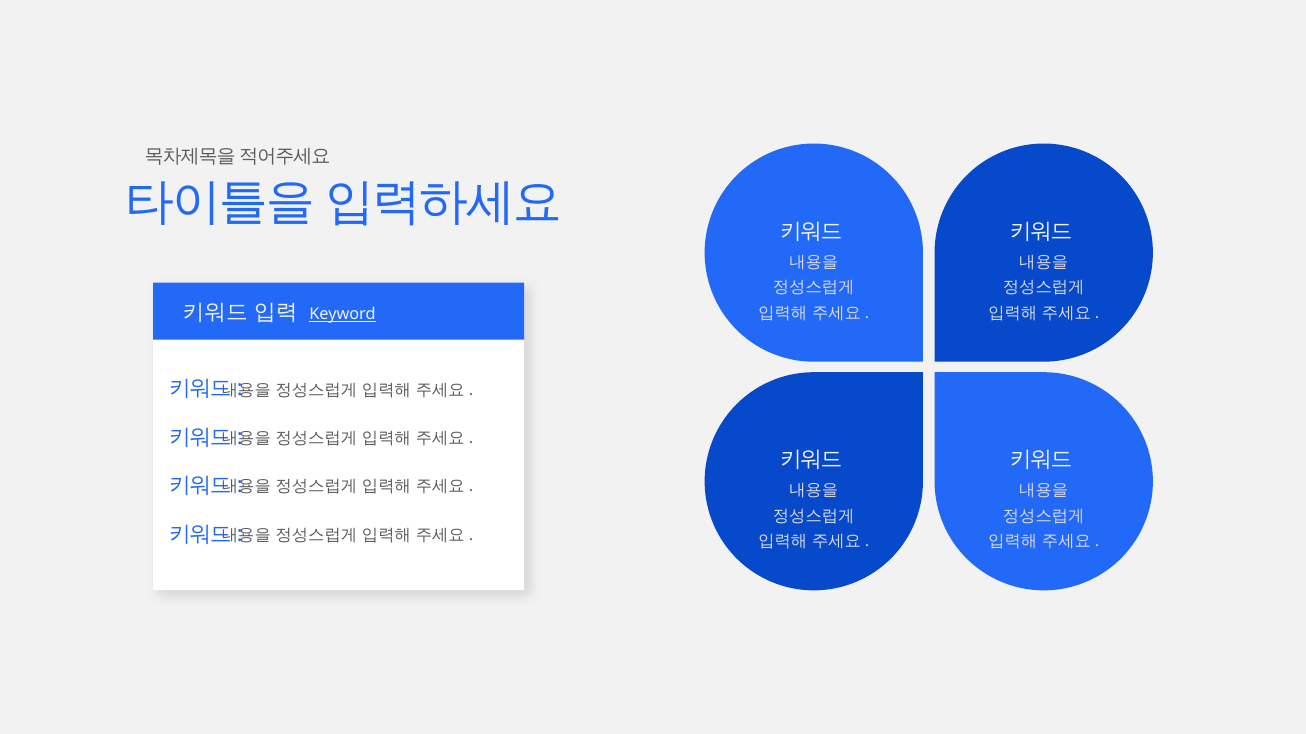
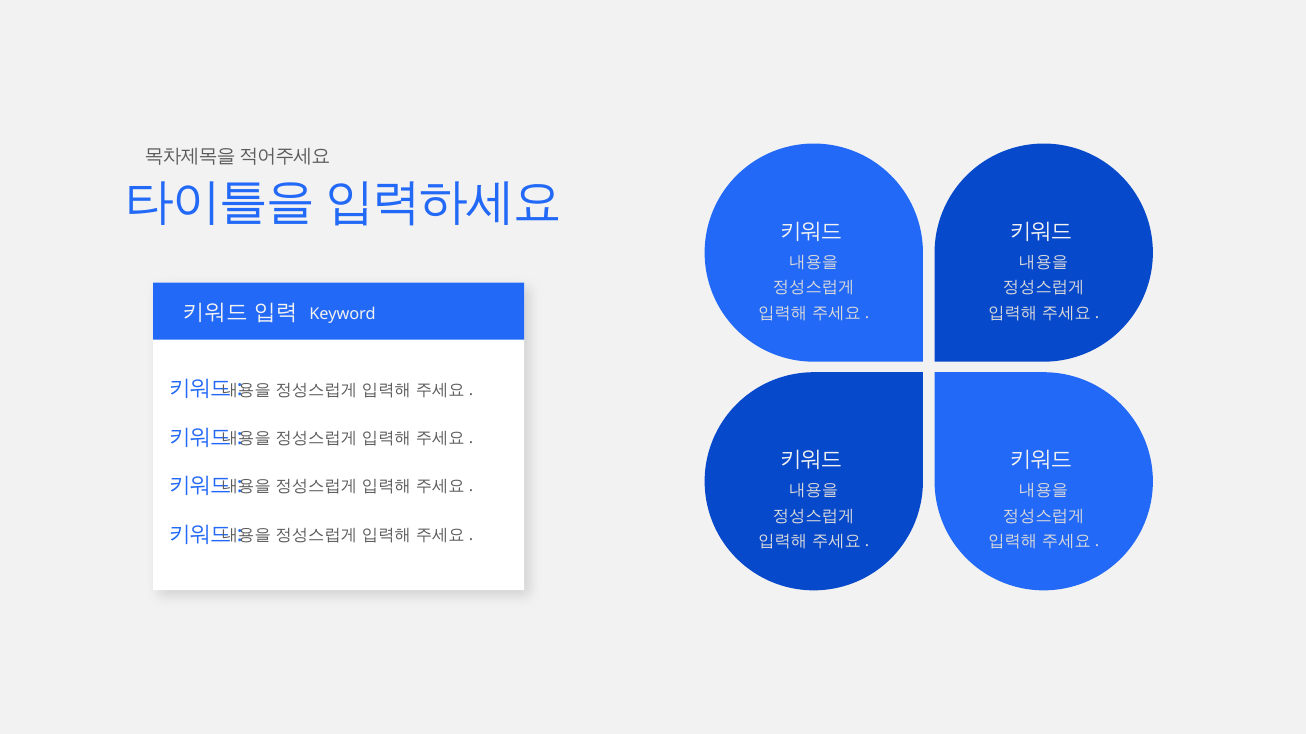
Keyword underline: present -> none (343, 315)
